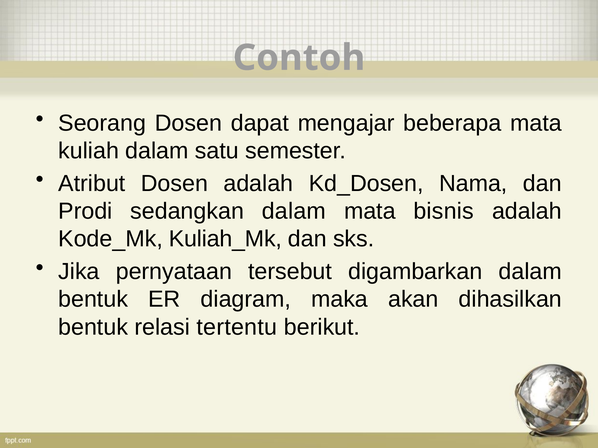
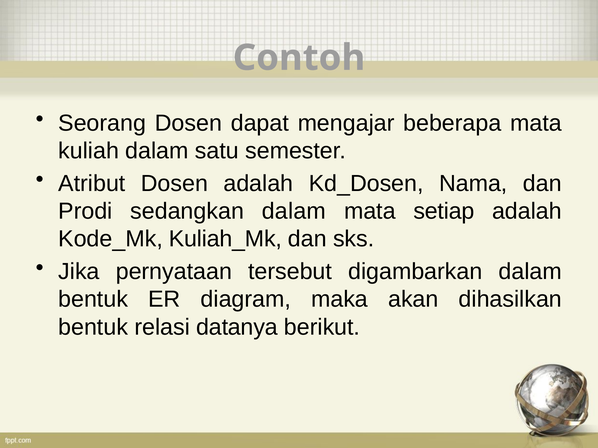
bisnis: bisnis -> setiap (444, 211)
tertentu: tertentu -> datanya (237, 327)
